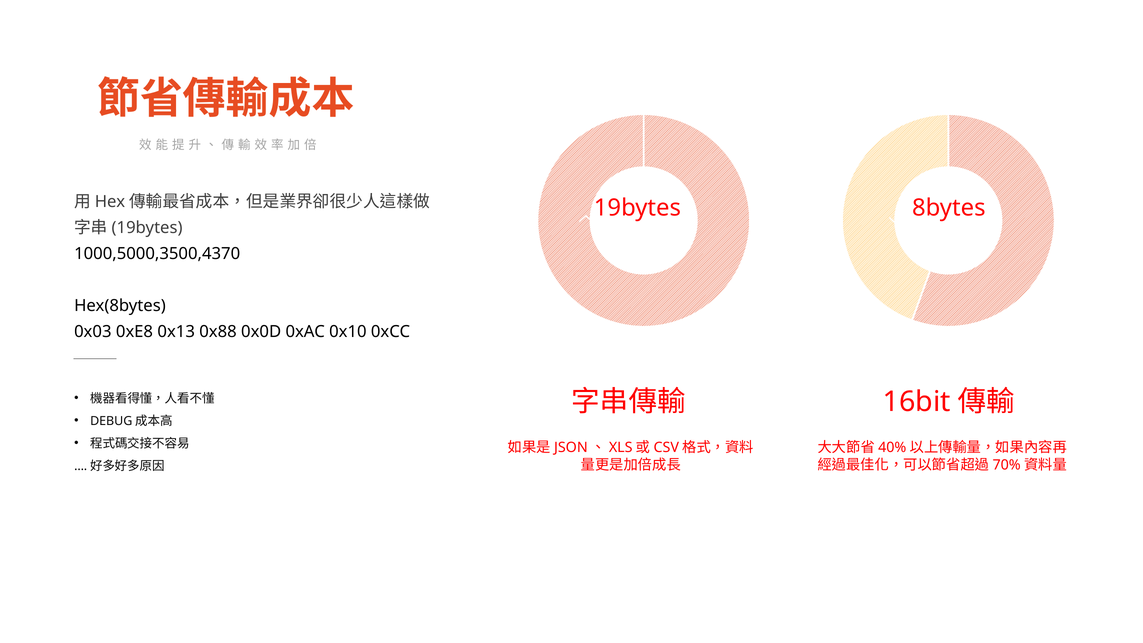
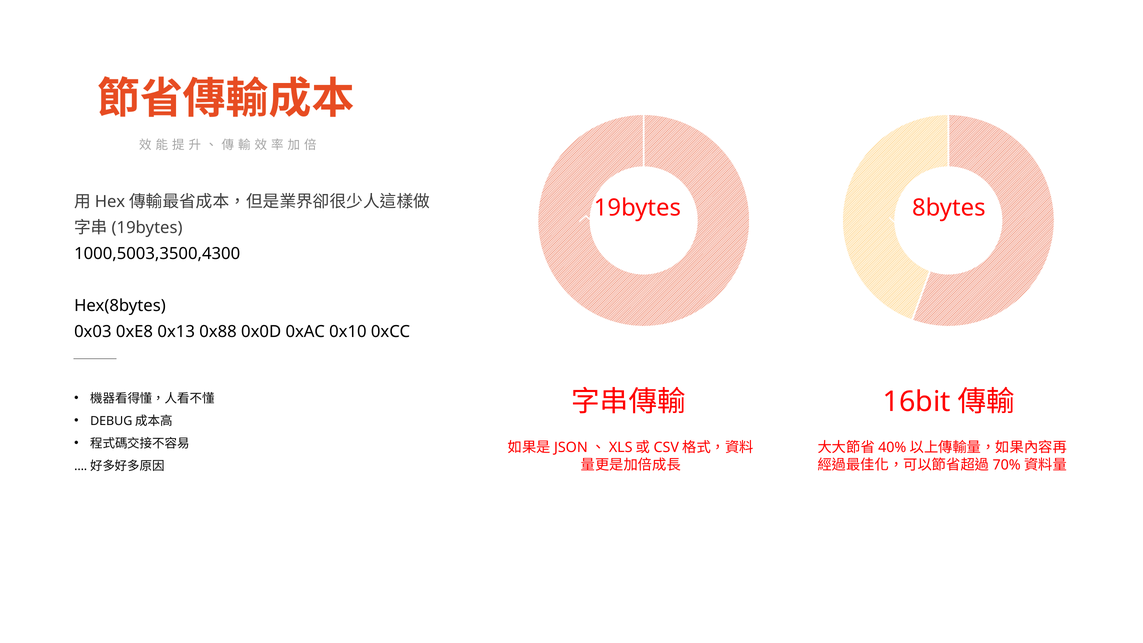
1000,5000,3500,4370: 1000,5000,3500,4370 -> 1000,5003,3500,4300 (157, 254)
